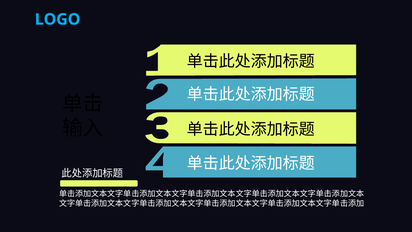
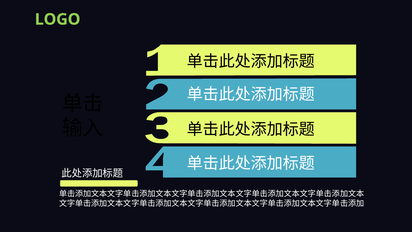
LOGO colour: light blue -> light green (58, 19)
